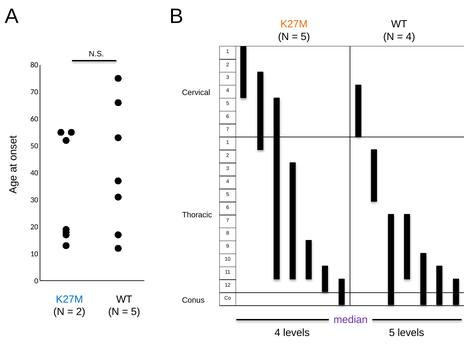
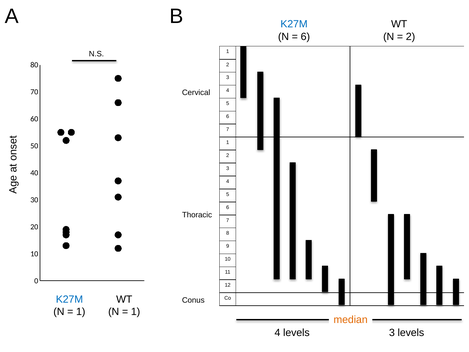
K27M colour: orange -> blue (294, 24)
5: 5 -> 6 (305, 37)
4: 4 -> 2 (411, 37)
2: 2 -> 1 (81, 312)
5: 5 -> 1 (136, 312)
median colour: purple -> orange (351, 319)
levels 5: 5 -> 3 (392, 332)
